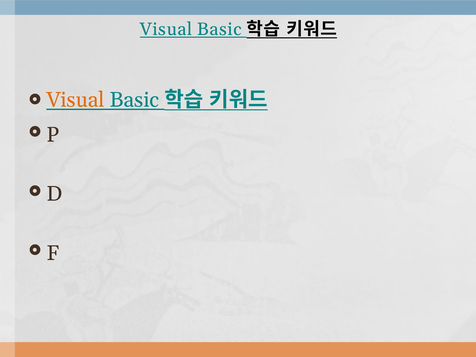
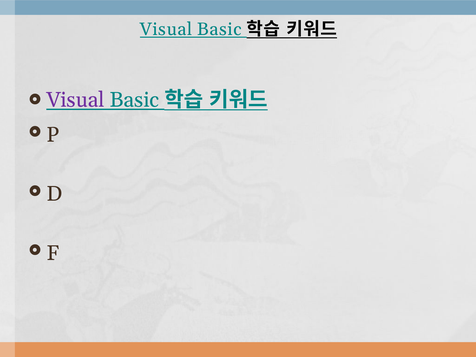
Visual colour: orange -> purple (75, 100)
